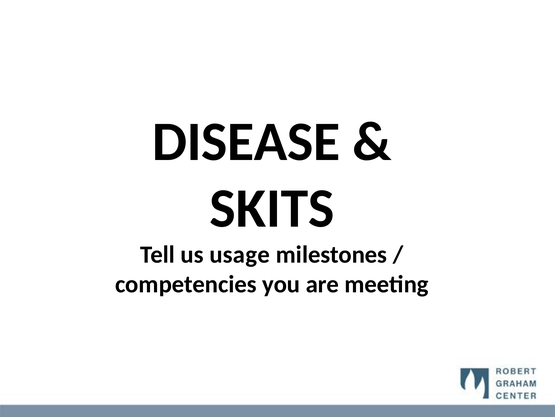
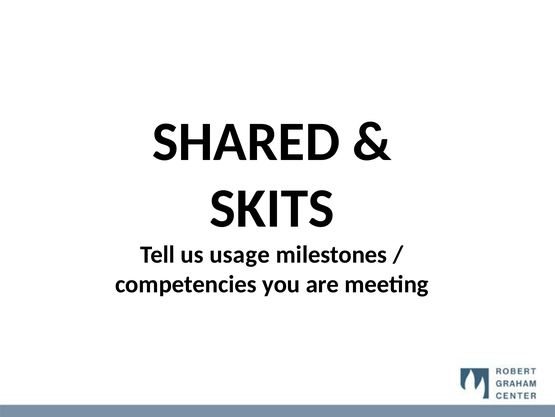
DISEASE: DISEASE -> SHARED (246, 142)
